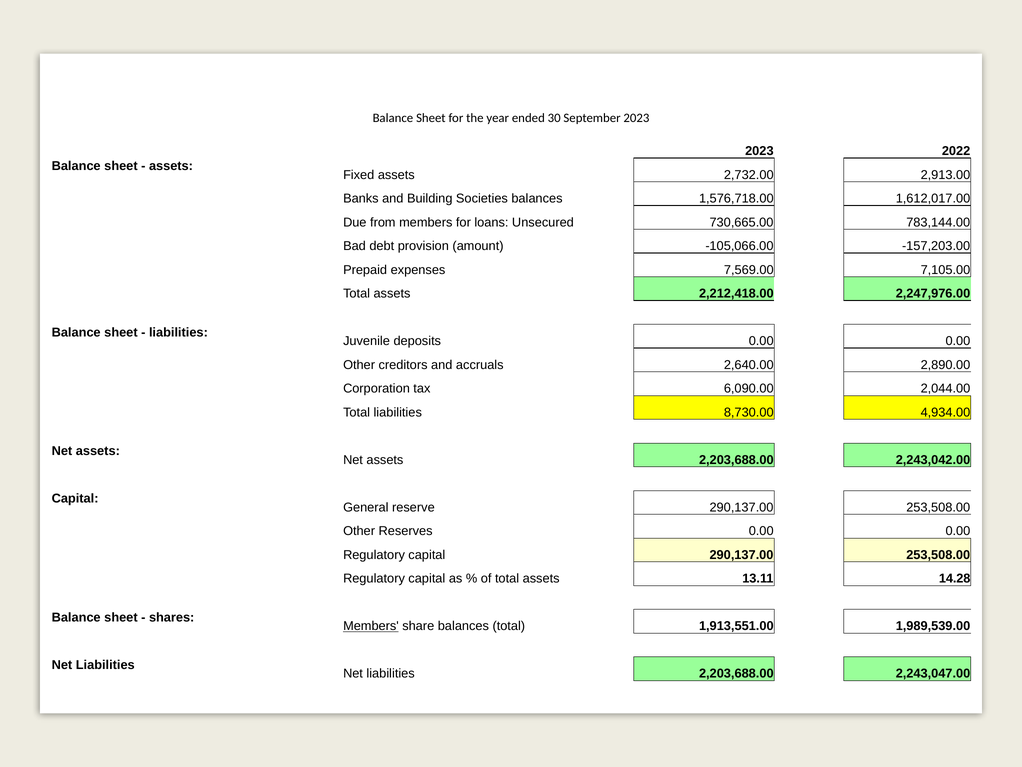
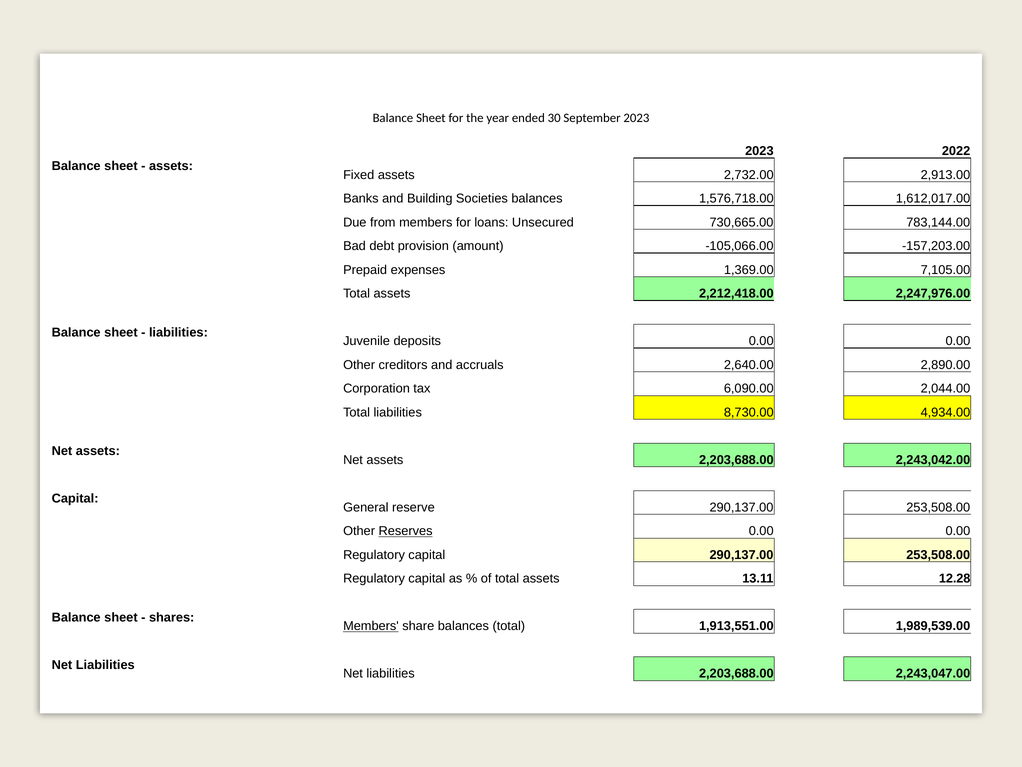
7,569.00: 7,569.00 -> 1,369.00 (749, 270)
Reserves underline: none -> present (406, 531)
14.28: 14.28 -> 12.28 (955, 578)
